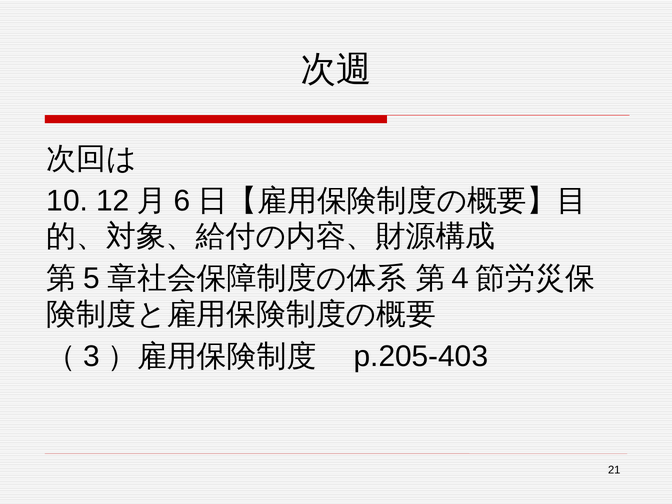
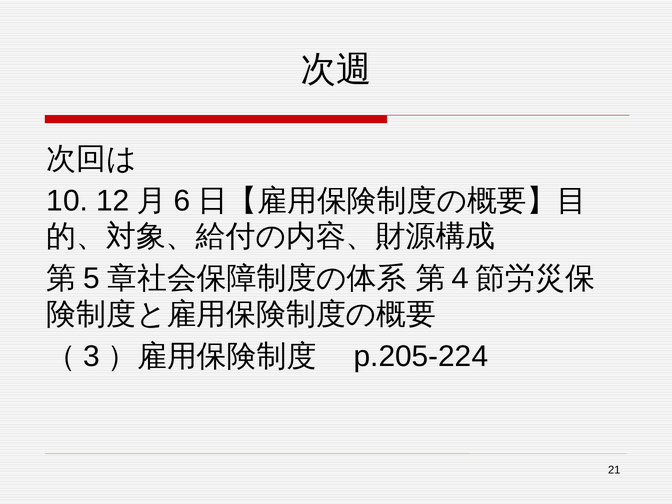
p.205-403: p.205-403 -> p.205-224 (421, 356)
